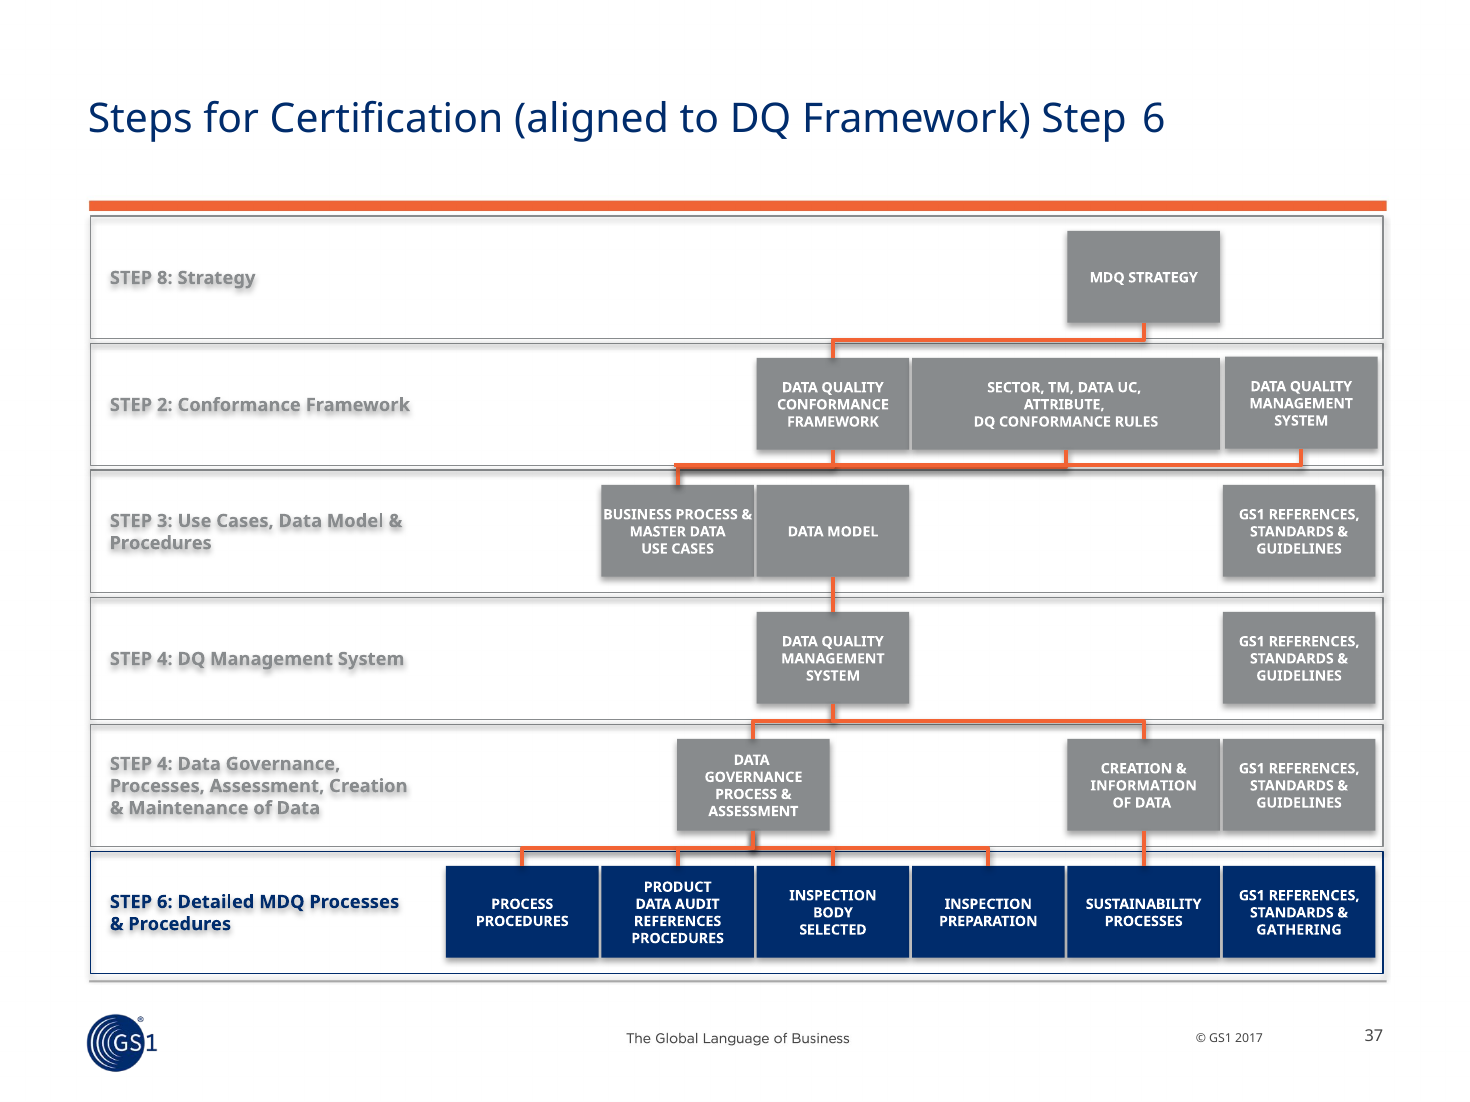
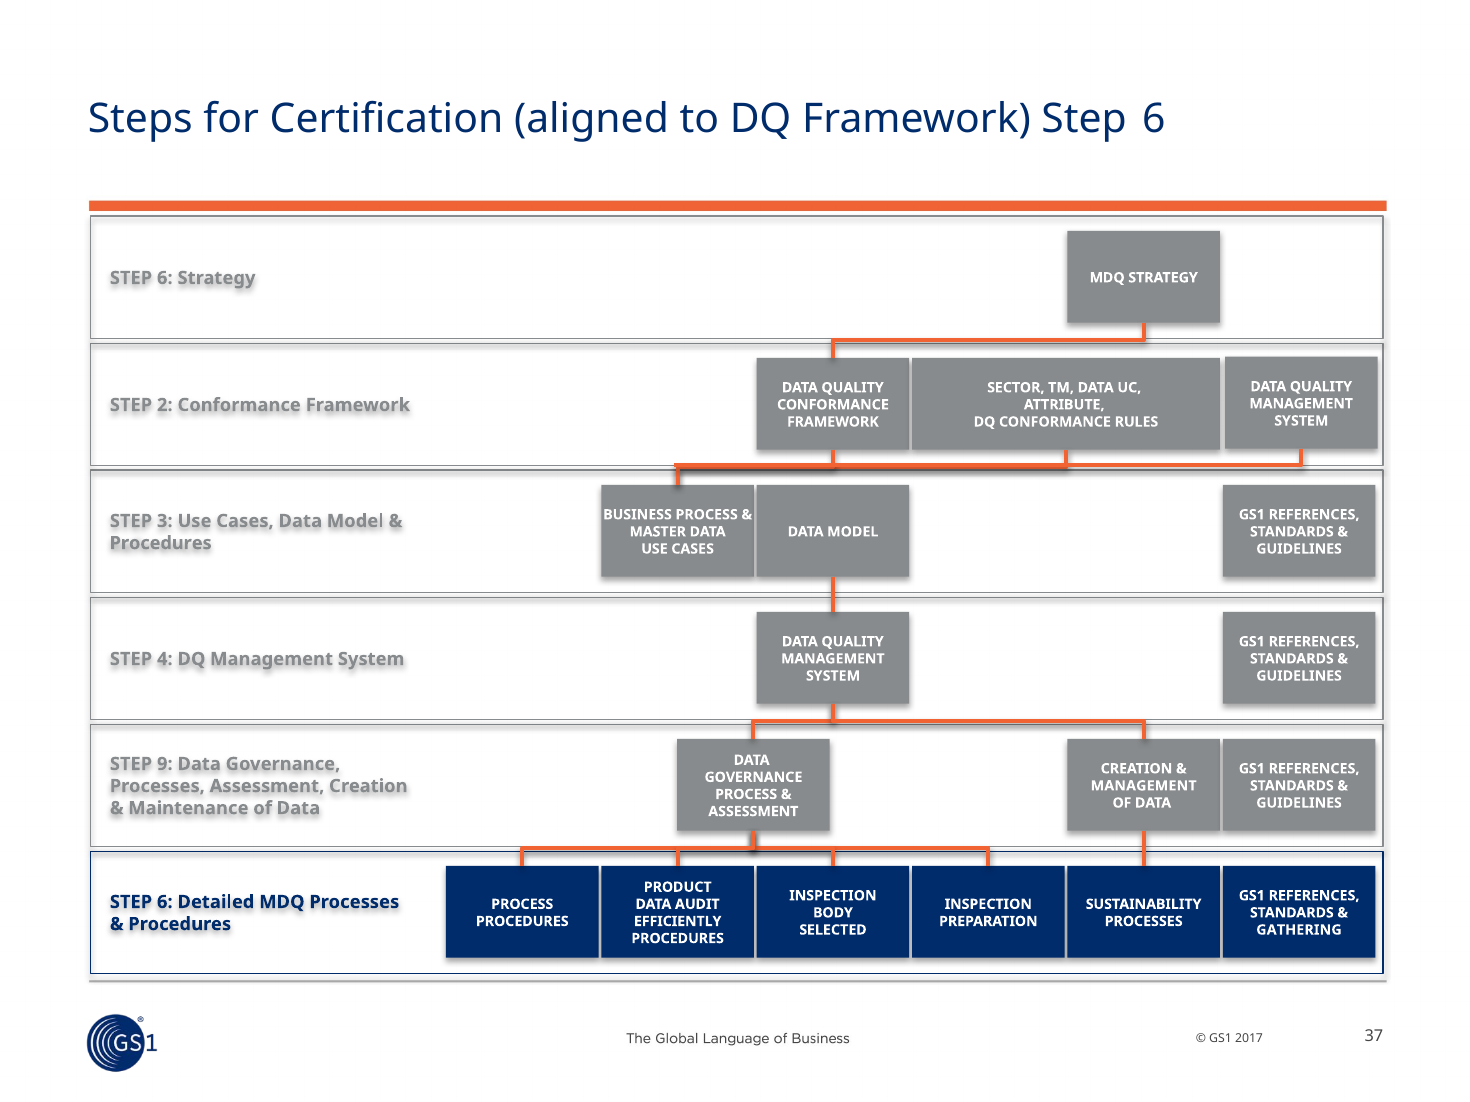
8: 8 -> 6 (165, 278)
4: 4 -> 9 (165, 764)
INFORMATION: INFORMATION -> MANAGEMENT (1144, 786)
REFERENCES: REFERENCES -> EFFICIENTLY (678, 922)
